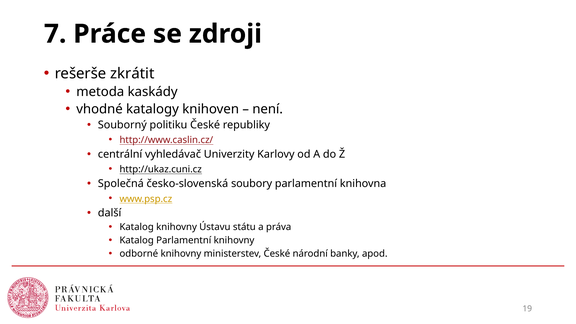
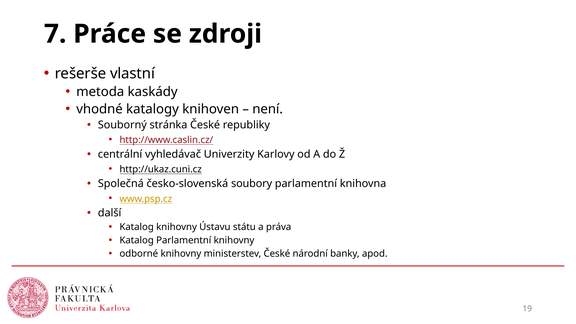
zkrátit: zkrátit -> vlastní (133, 74)
politiku: politiku -> stránka (168, 125)
